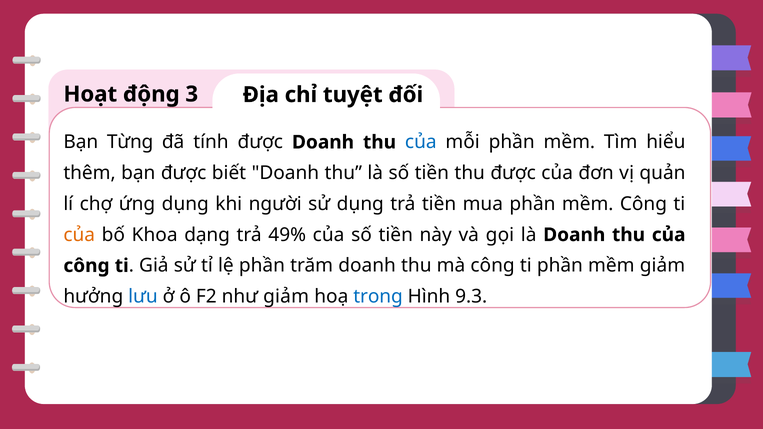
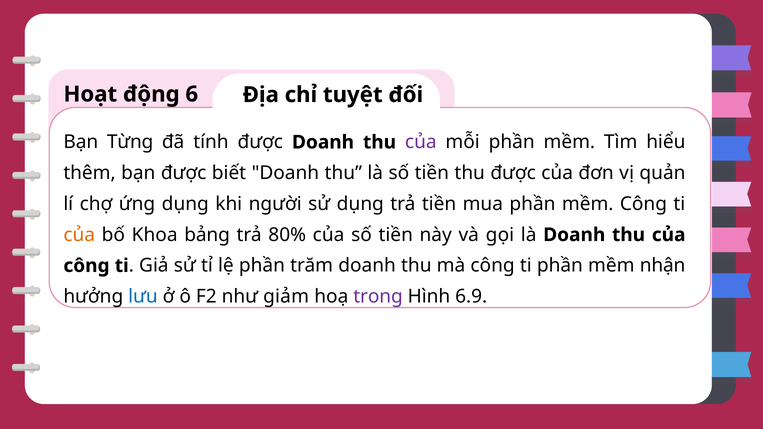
3: 3 -> 6 (192, 94)
của colour: blue -> purple (421, 142)
dạng: dạng -> bảng (207, 235)
49%: 49% -> 80% (287, 235)
mềm giảm: giảm -> nhận (663, 266)
trong colour: blue -> purple (378, 297)
9.3: 9.3 -> 6.9 (471, 297)
